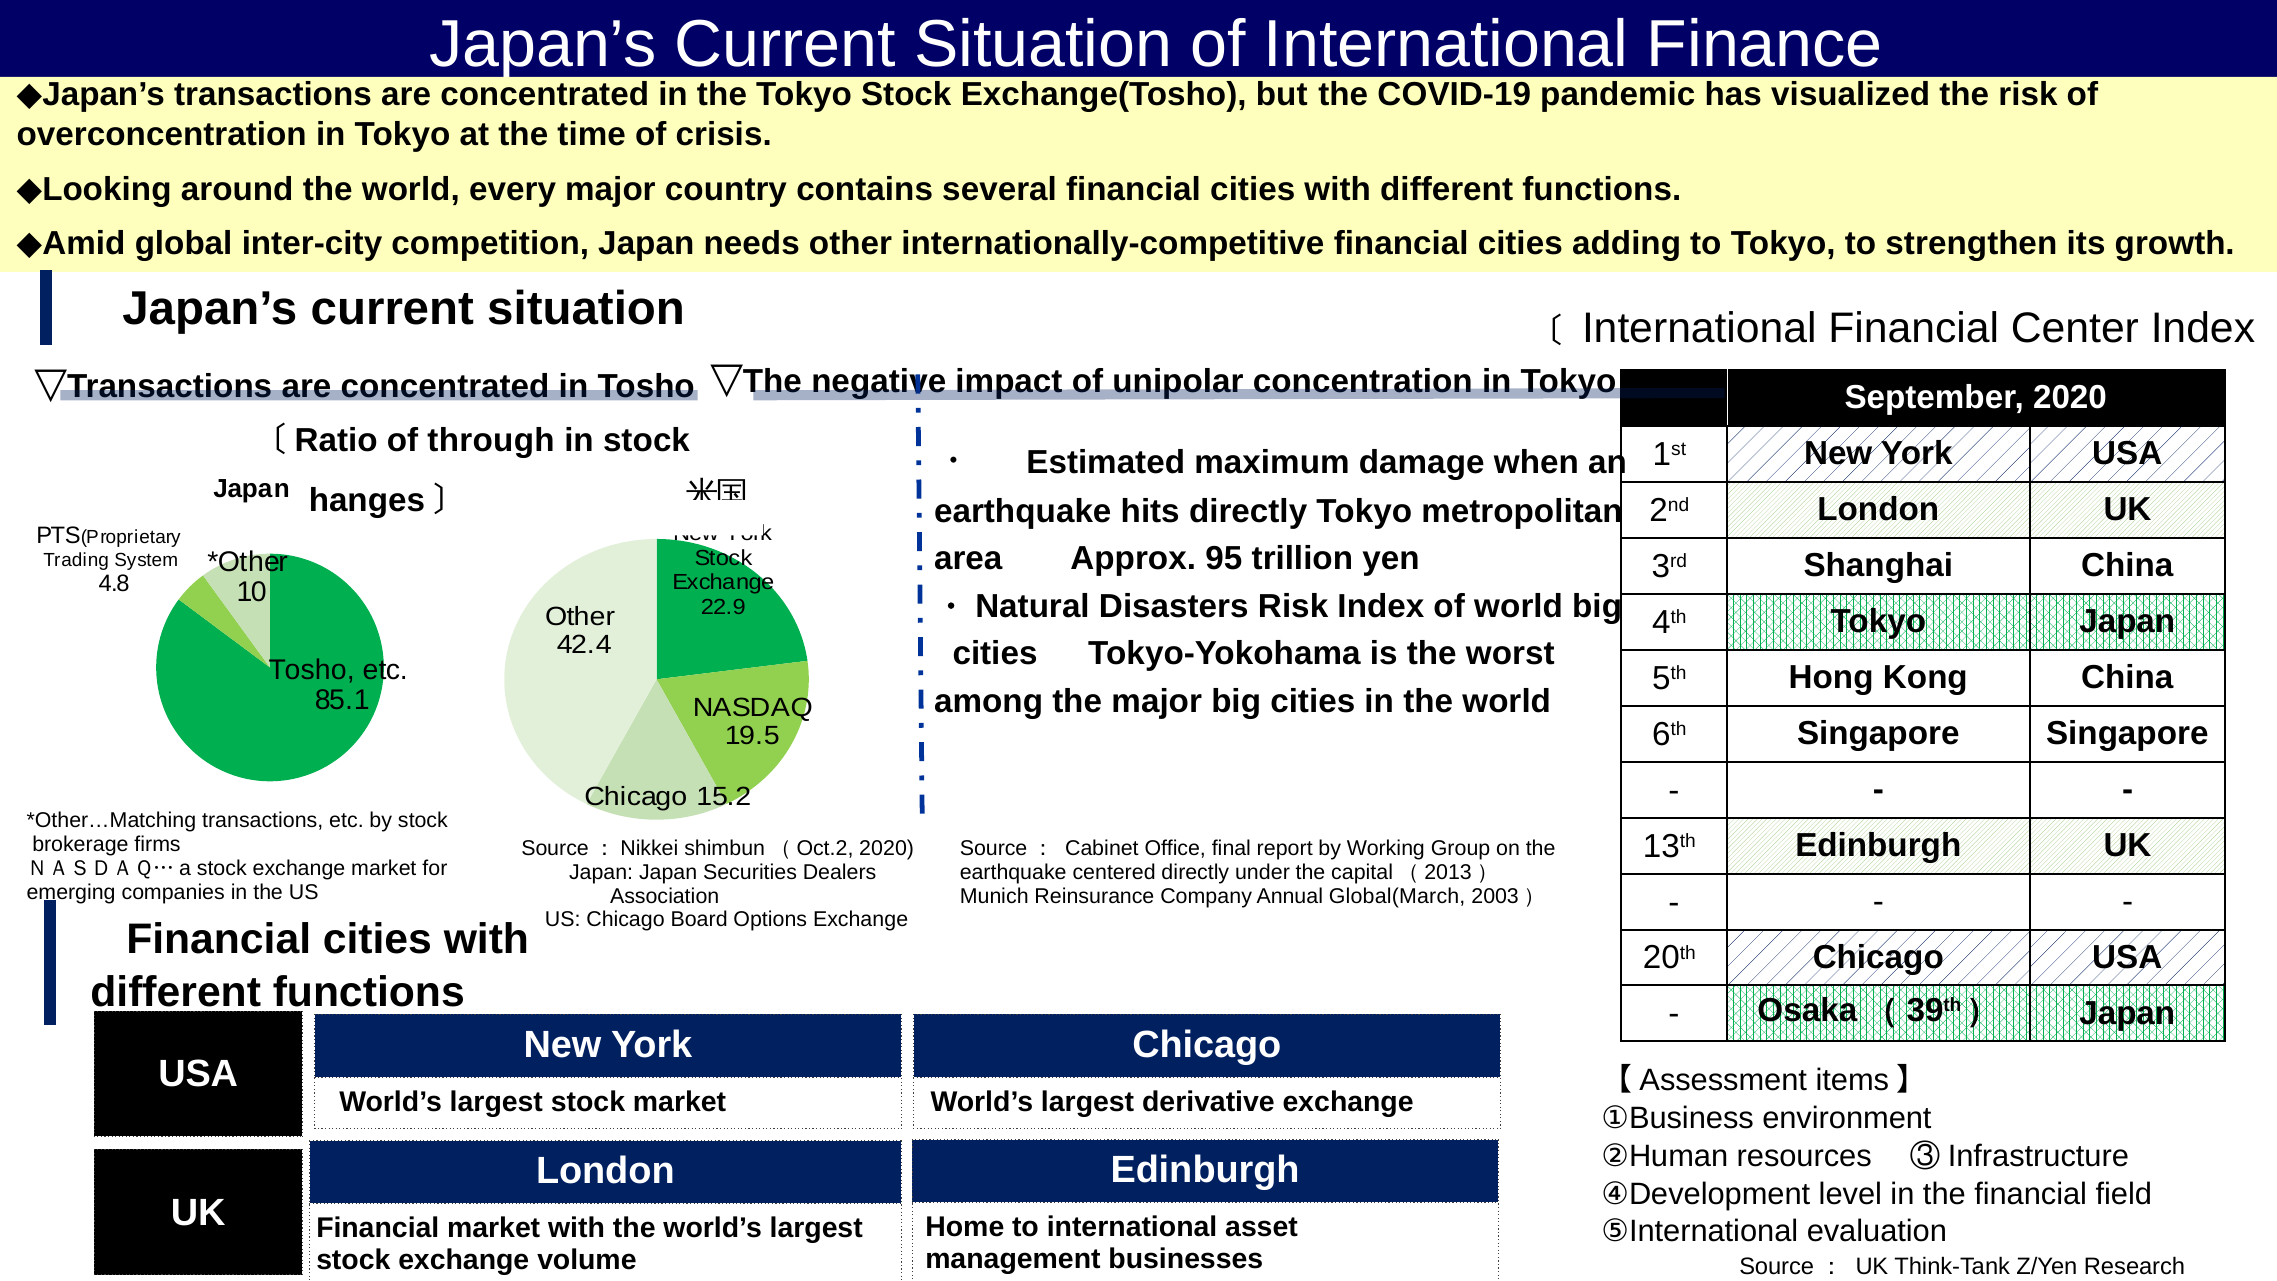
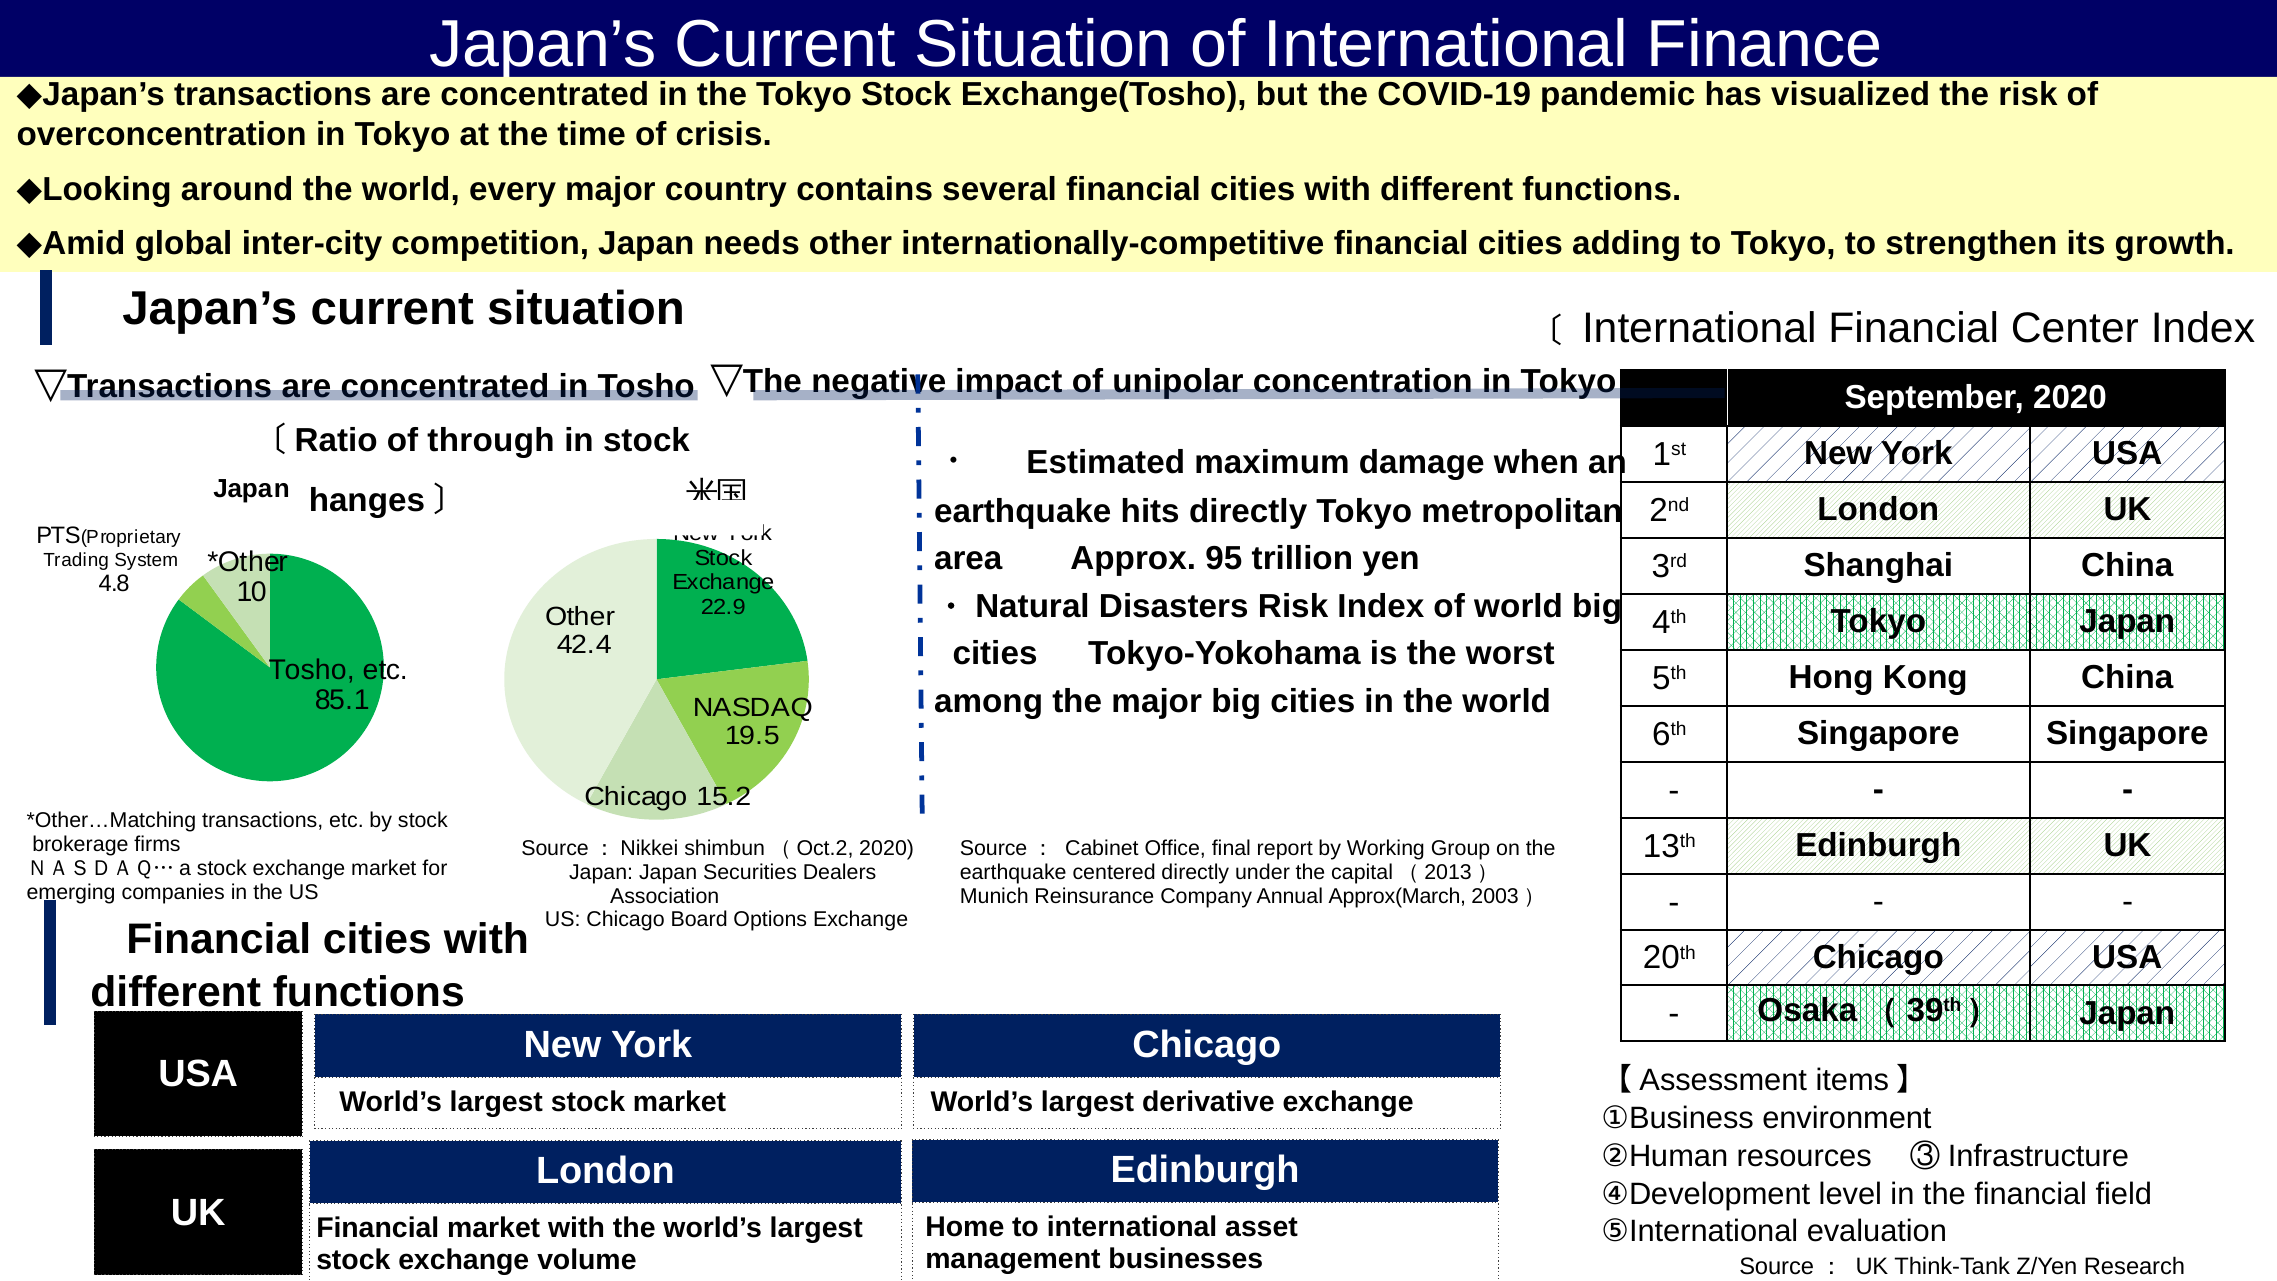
Global(March: Global(March -> Approx(March (1397, 896)
